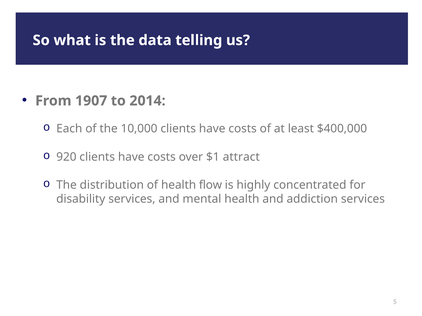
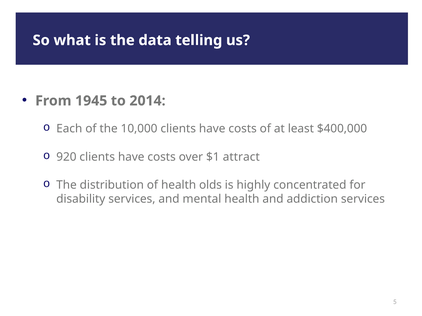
1907: 1907 -> 1945 (91, 101)
flow: flow -> olds (210, 185)
